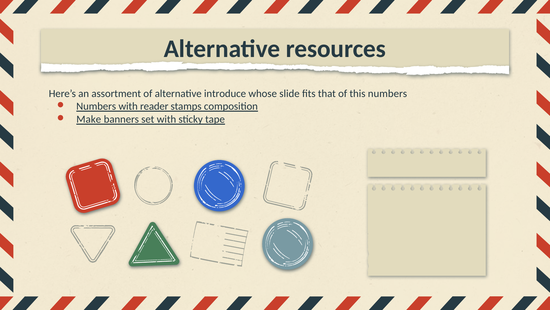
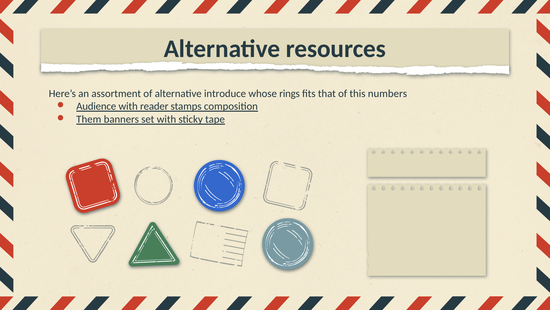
slide: slide -> rings (290, 93)
Numbers: Numbers -> Audience (96, 106)
Make: Make -> Them (89, 119)
